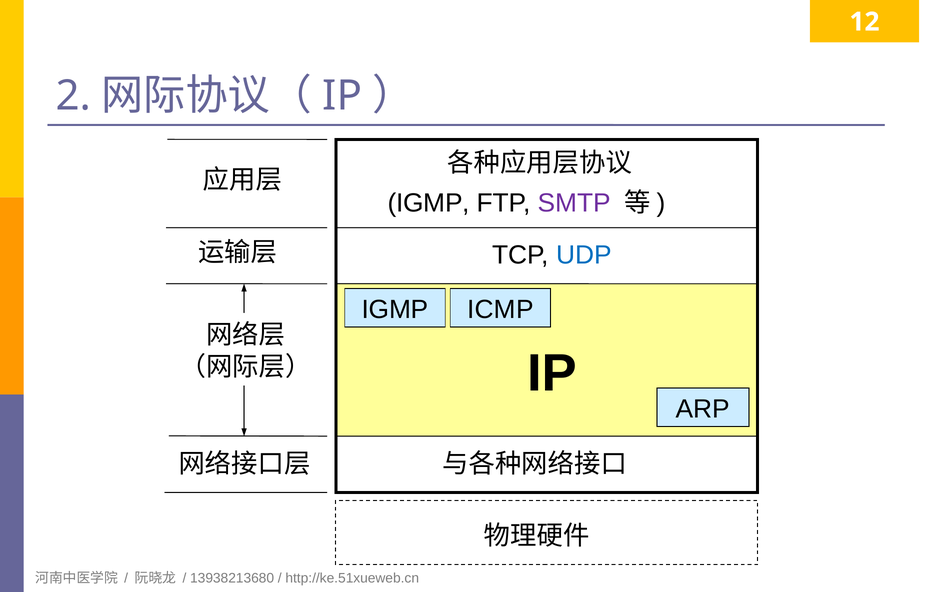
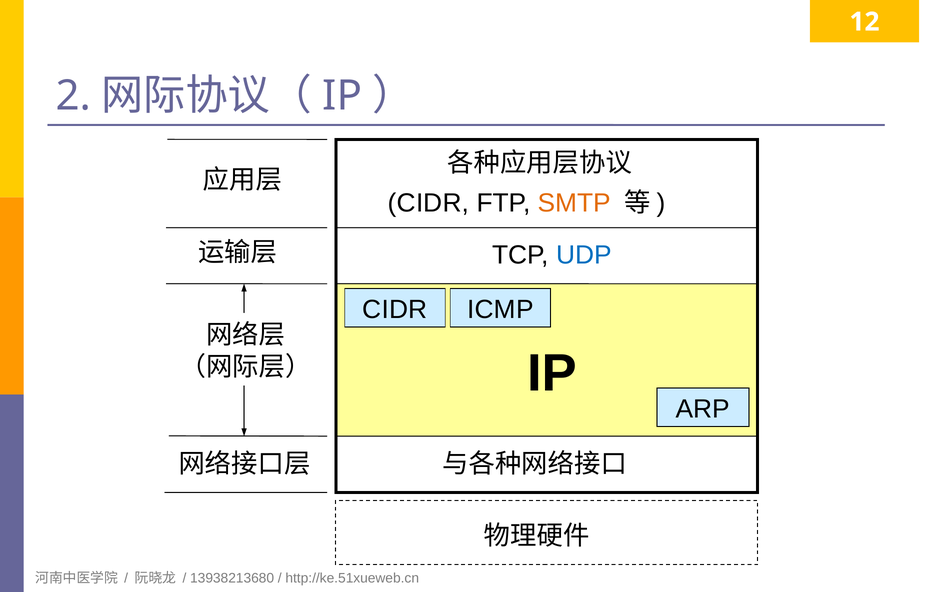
IGMP: IGMP -> CIDR (429, 203)
SMTP colour: purple -> orange (574, 203)
IGMP: IGMP -> CIDR (395, 310)
